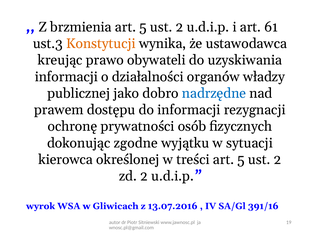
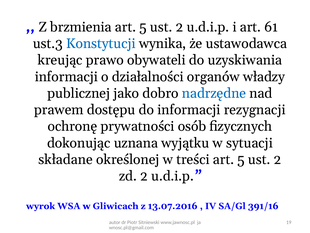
Konstytucji colour: orange -> blue (101, 43)
zgodne: zgodne -> uznana (136, 143)
kierowca: kierowca -> składane (66, 159)
